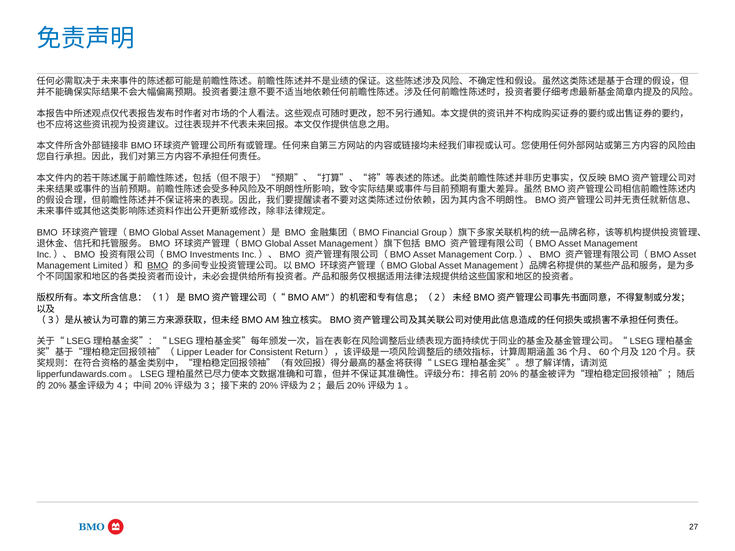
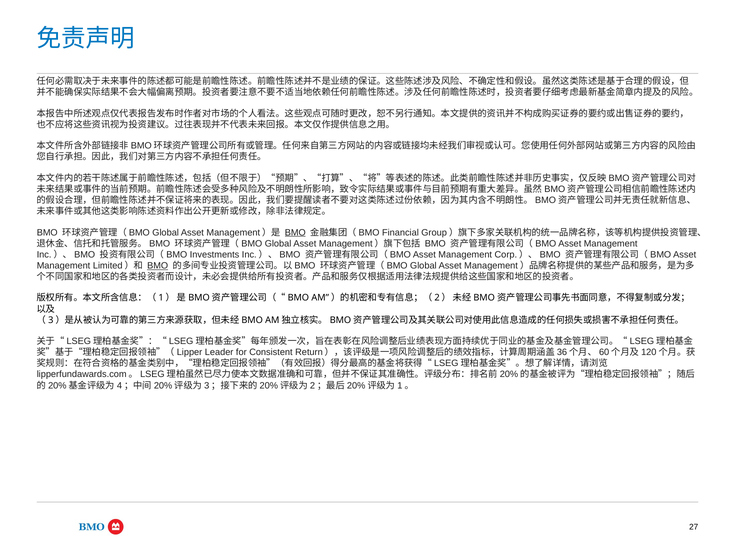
BMO underline: none -> present (295, 233)
